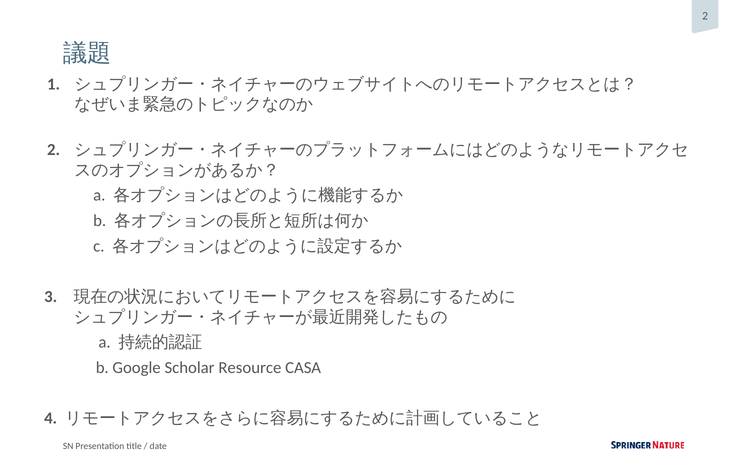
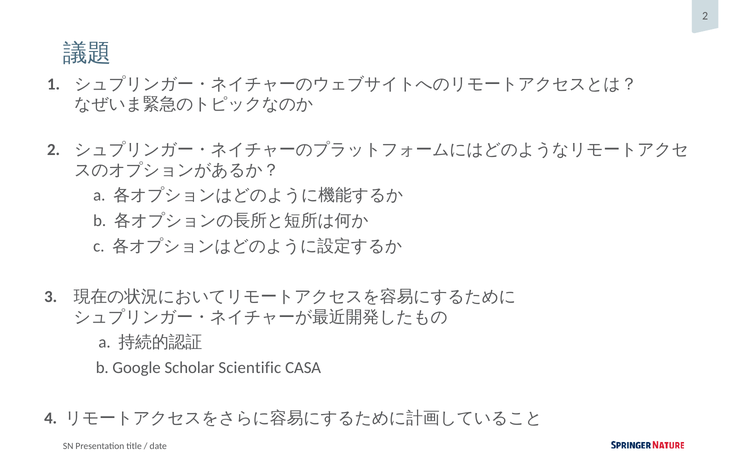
Resource: Resource -> Scientific (250, 368)
